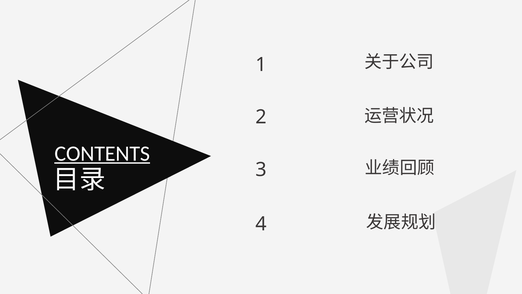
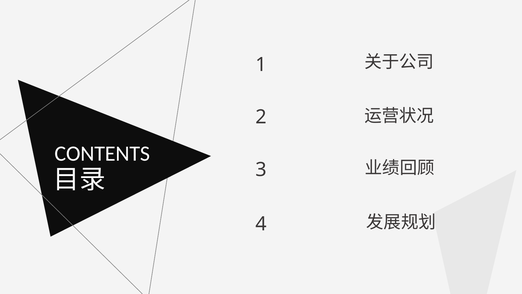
CONTENTS underline: present -> none (102, 154)
